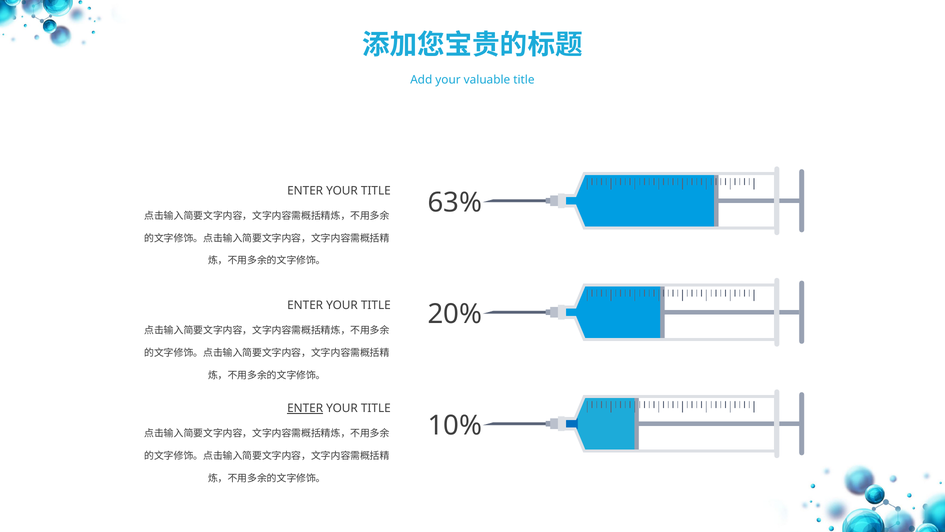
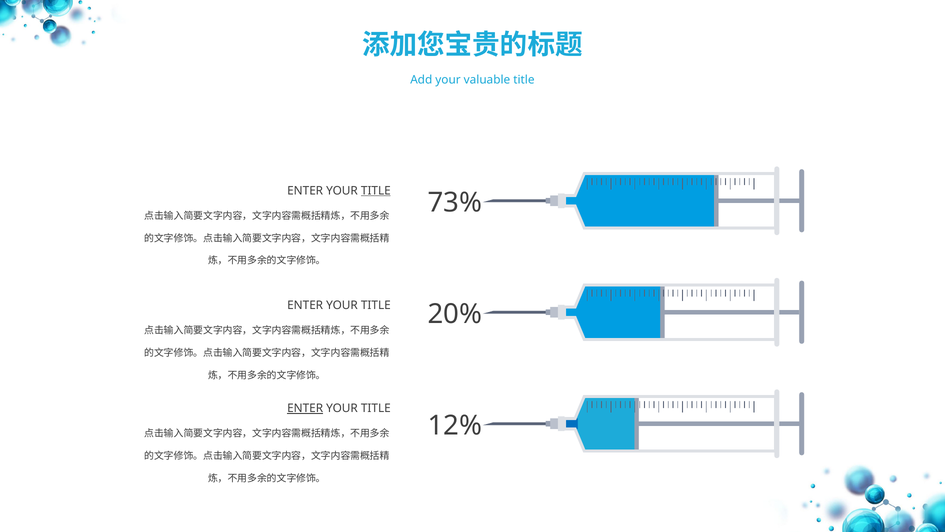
TITLE underline: none -> present (376, 191)
63%: 63% -> 73% (455, 202)
10%: 10% -> 12% (455, 425)
